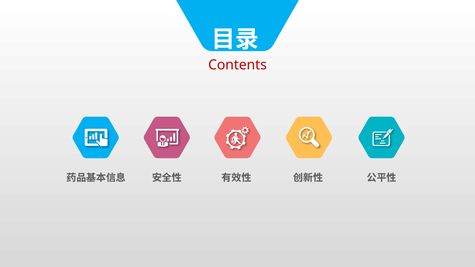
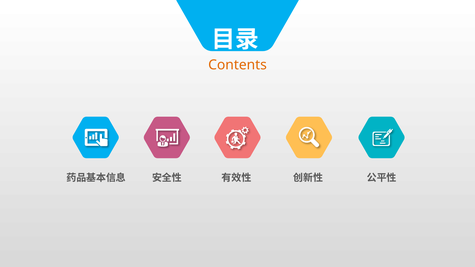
Contents colour: red -> orange (238, 65)
